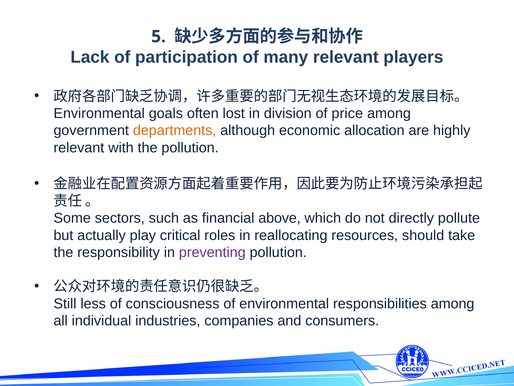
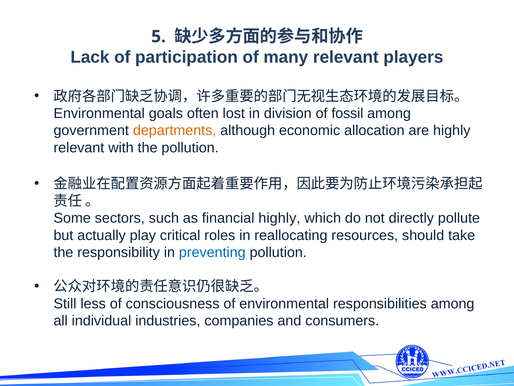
price: price -> fossil (347, 113)
financial above: above -> highly (279, 218)
preventing colour: purple -> blue (212, 252)
